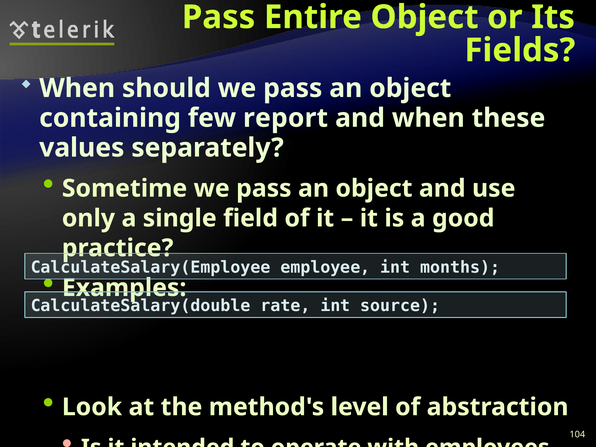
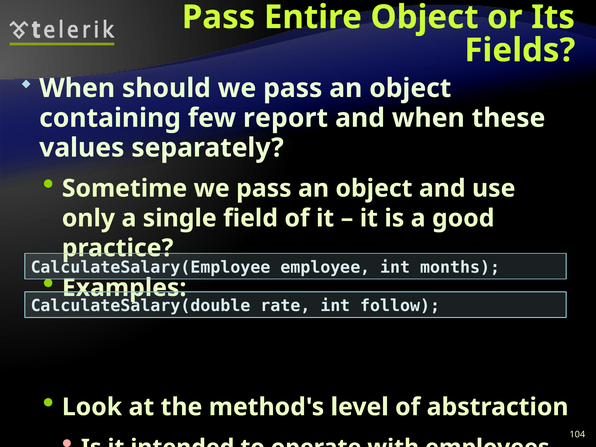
source: source -> follow (400, 306)
